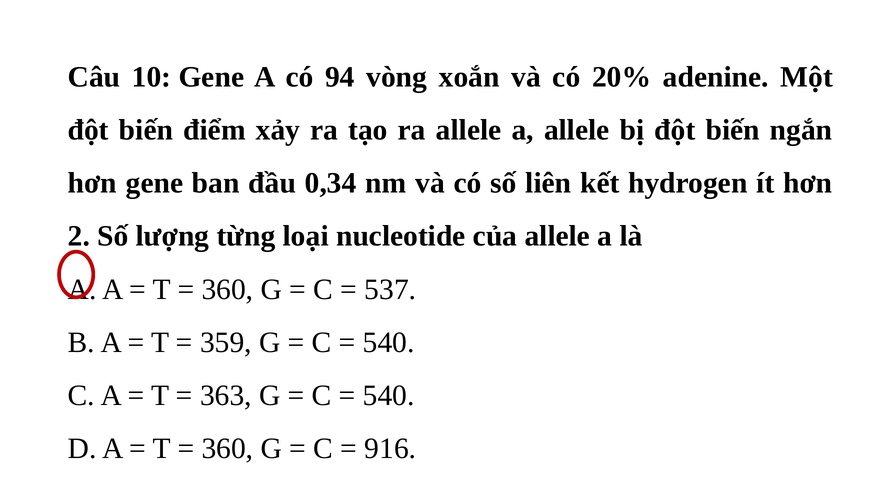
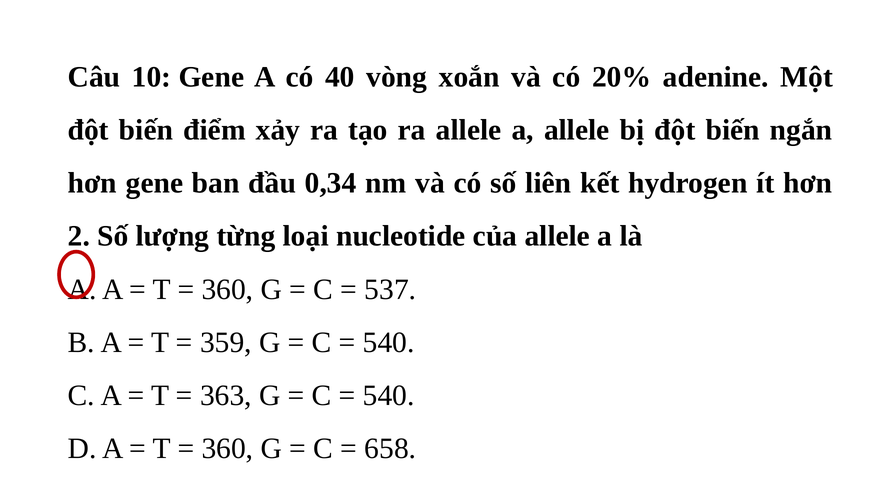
94: 94 -> 40 (340, 77)
916: 916 -> 658 (390, 449)
